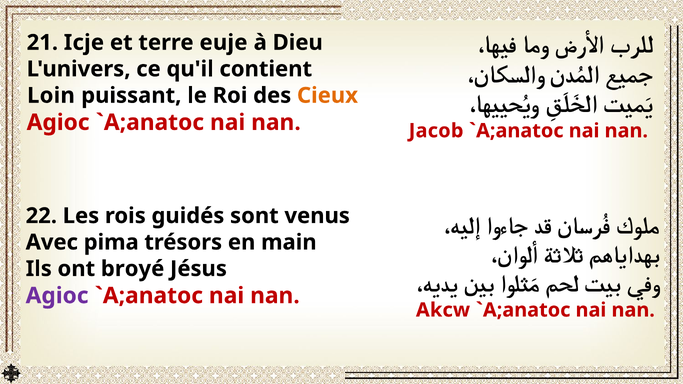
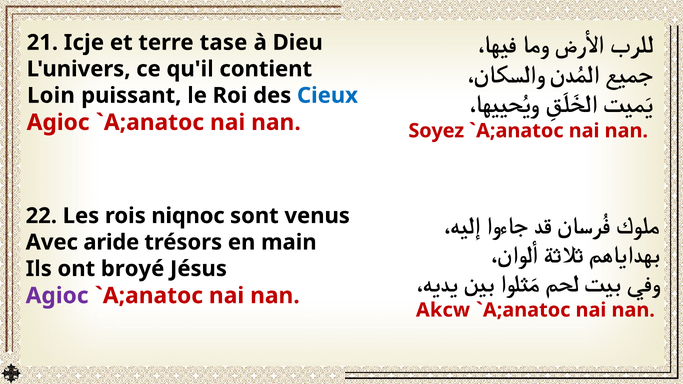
euje: euje -> tase (223, 43)
Cieux colour: orange -> blue (327, 96)
Jacob: Jacob -> Soyez (436, 131)
guidés: guidés -> niqnoc (188, 216)
pima: pima -> aride (111, 242)
